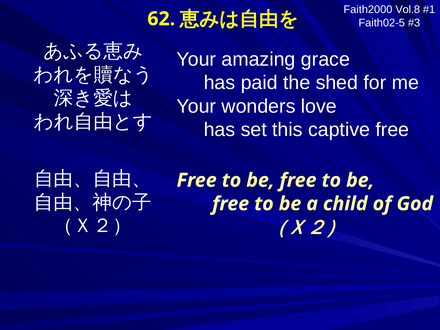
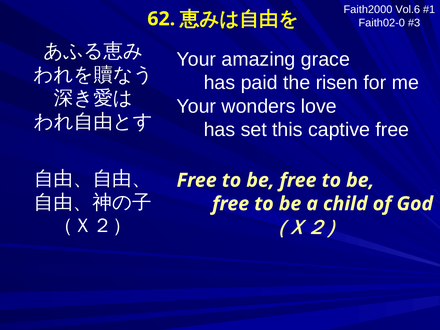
Vol.8: Vol.8 -> Vol.6 (408, 10)
Faith02-5: Faith02-5 -> Faith02-0 (382, 23)
shed: shed -> risen (337, 83)
